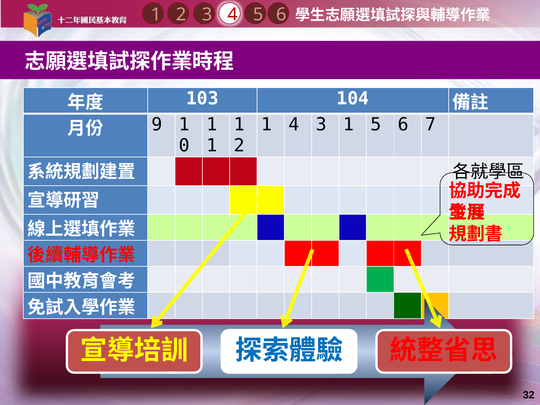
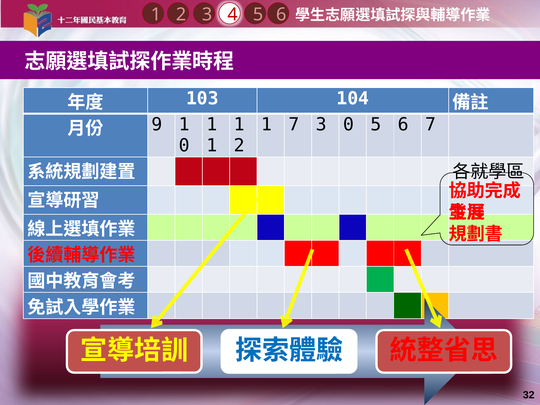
1 4: 4 -> 7 (294, 125)
3 1: 1 -> 0 (349, 125)
